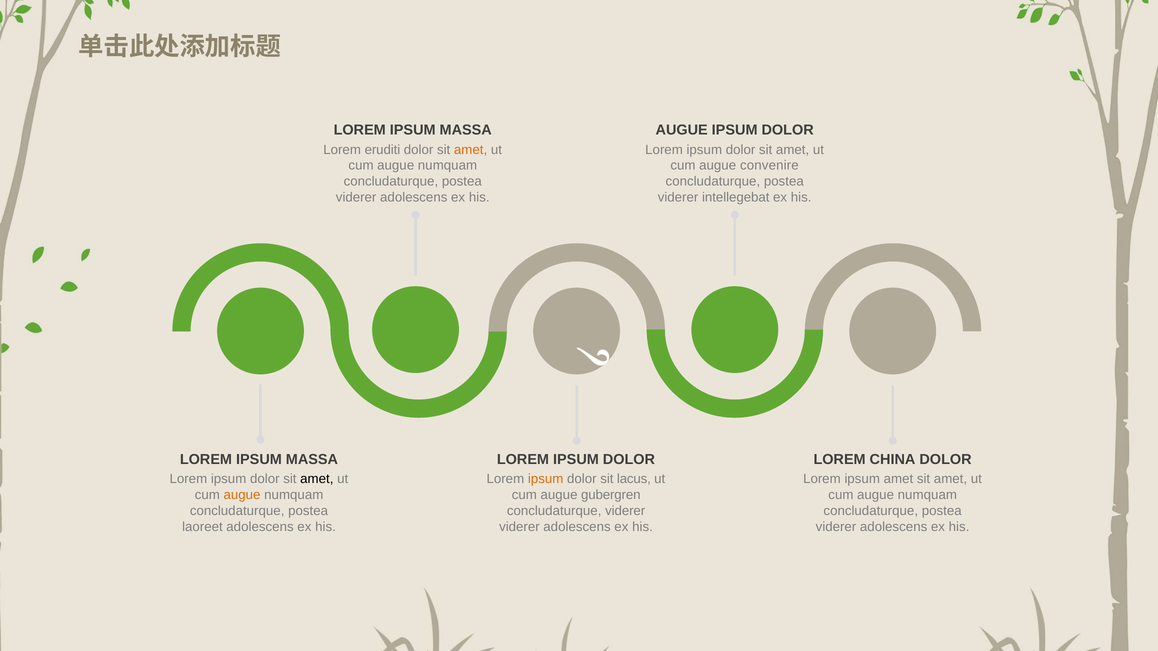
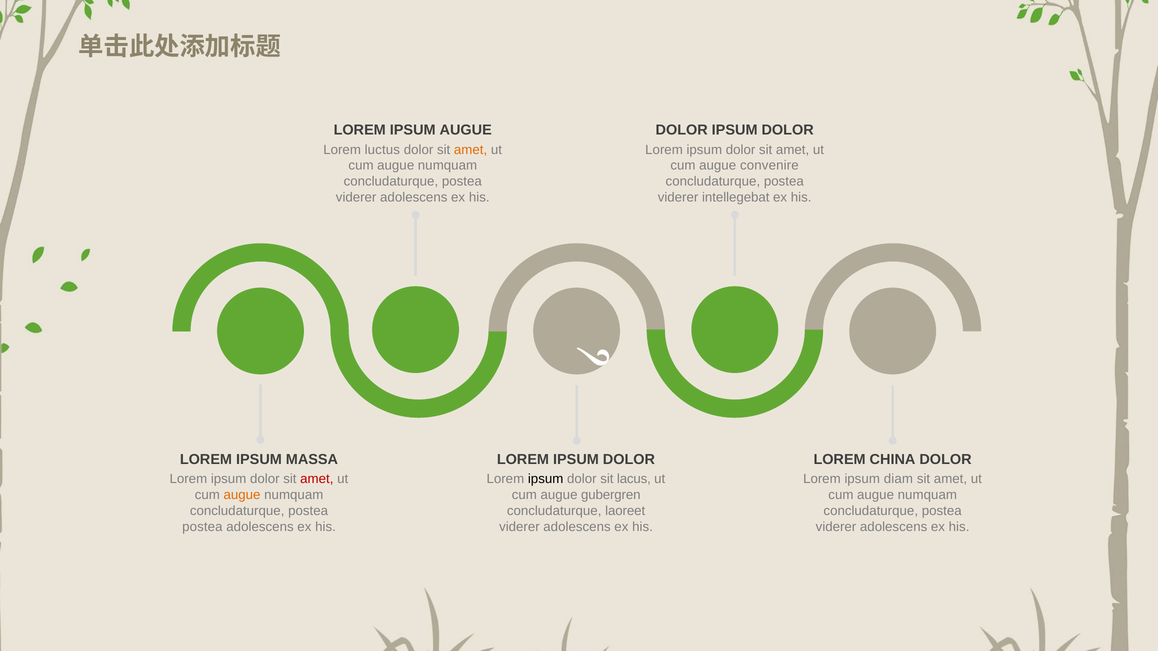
MASSA: MASSA -> AUGUE (466, 130)
AUGUE: AUGUE -> DOLOR (682, 130)
eruditi: eruditi -> luctus (382, 150)
amet colour: black -> red (317, 479)
ipsum colour: orange -> black (546, 479)
ipsum amet: amet -> diam (898, 479)
concludaturque viderer: viderer -> laoreet (625, 511)
laoreet: laoreet -> postea (202, 527)
